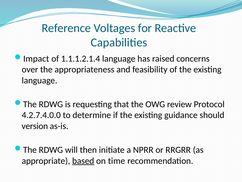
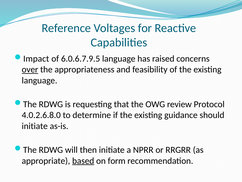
1.1.1.2.1.4: 1.1.1.2.1.4 -> 6.0.6.7.9.5 (81, 58)
over underline: none -> present (30, 69)
4.2.7.4.0.0: 4.2.7.4.0.0 -> 4.0.2.6.8.0 (41, 115)
version: version -> initiate (35, 126)
time: time -> form (117, 160)
